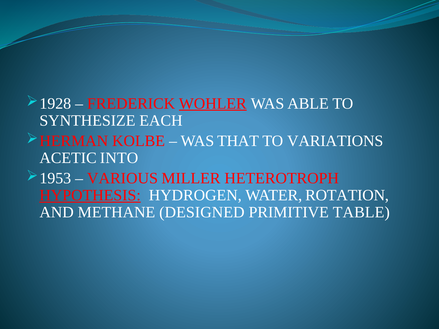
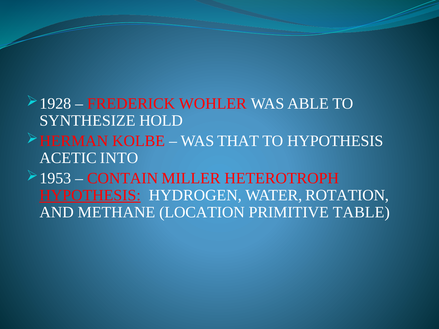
WOHLER underline: present -> none (213, 104)
EACH: EACH -> HOLD (161, 121)
TO VARIATIONS: VARIATIONS -> HYPOTHESIS (335, 141)
VARIOUS: VARIOUS -> CONTAIN (123, 178)
DESIGNED: DESIGNED -> LOCATION (202, 213)
